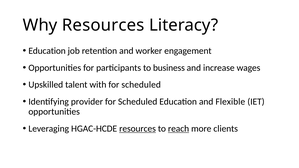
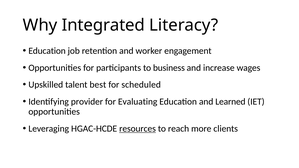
Why Resources: Resources -> Integrated (103, 25)
with: with -> best (98, 85)
Scheduled: Scheduled -> Evaluating (138, 102)
Flexible: Flexible -> Learned (230, 102)
reach underline: present -> none (179, 129)
